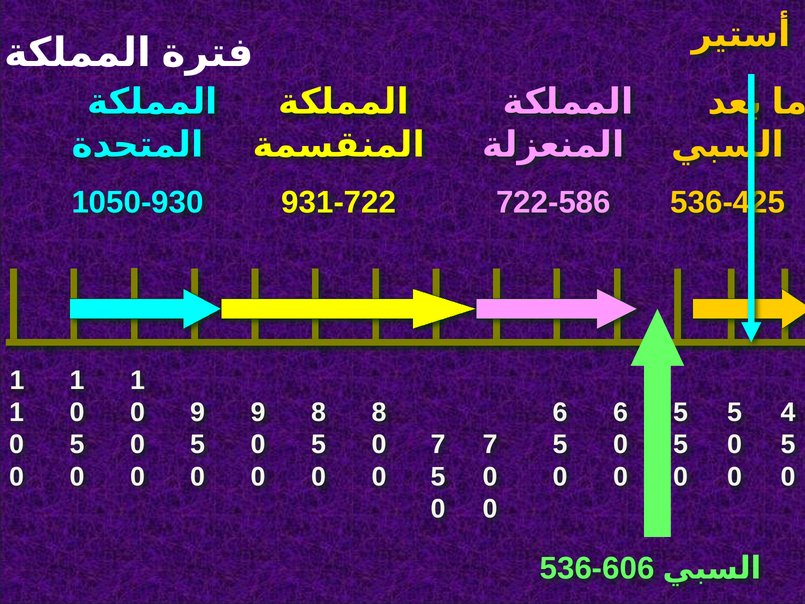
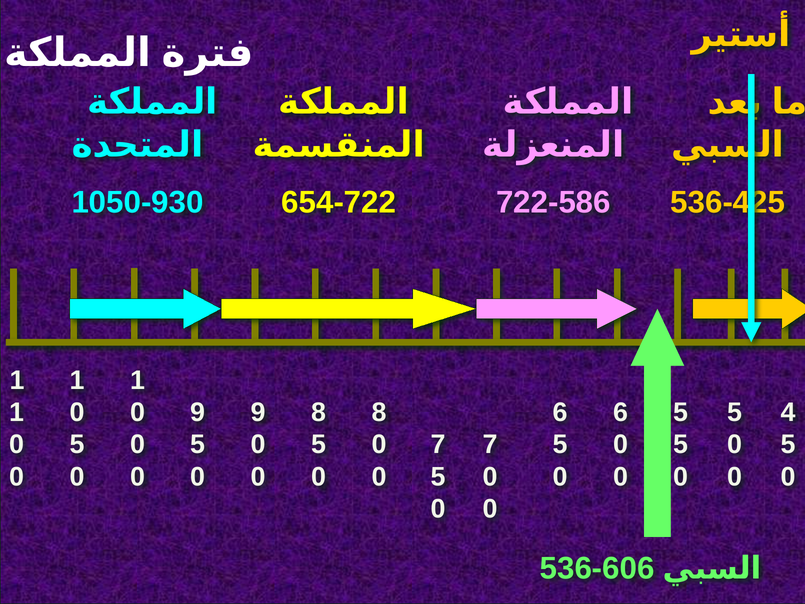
931-722: 931-722 -> 654-722 (339, 202)
